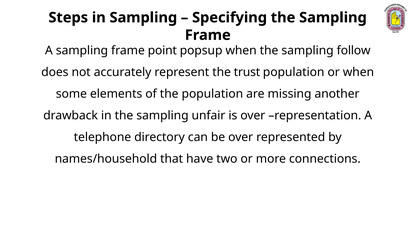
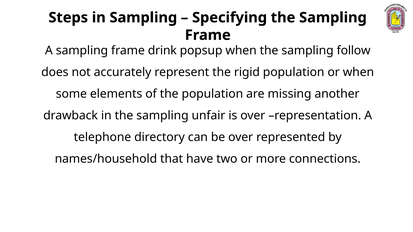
point: point -> drink (162, 51)
trust: trust -> rigid (247, 72)
